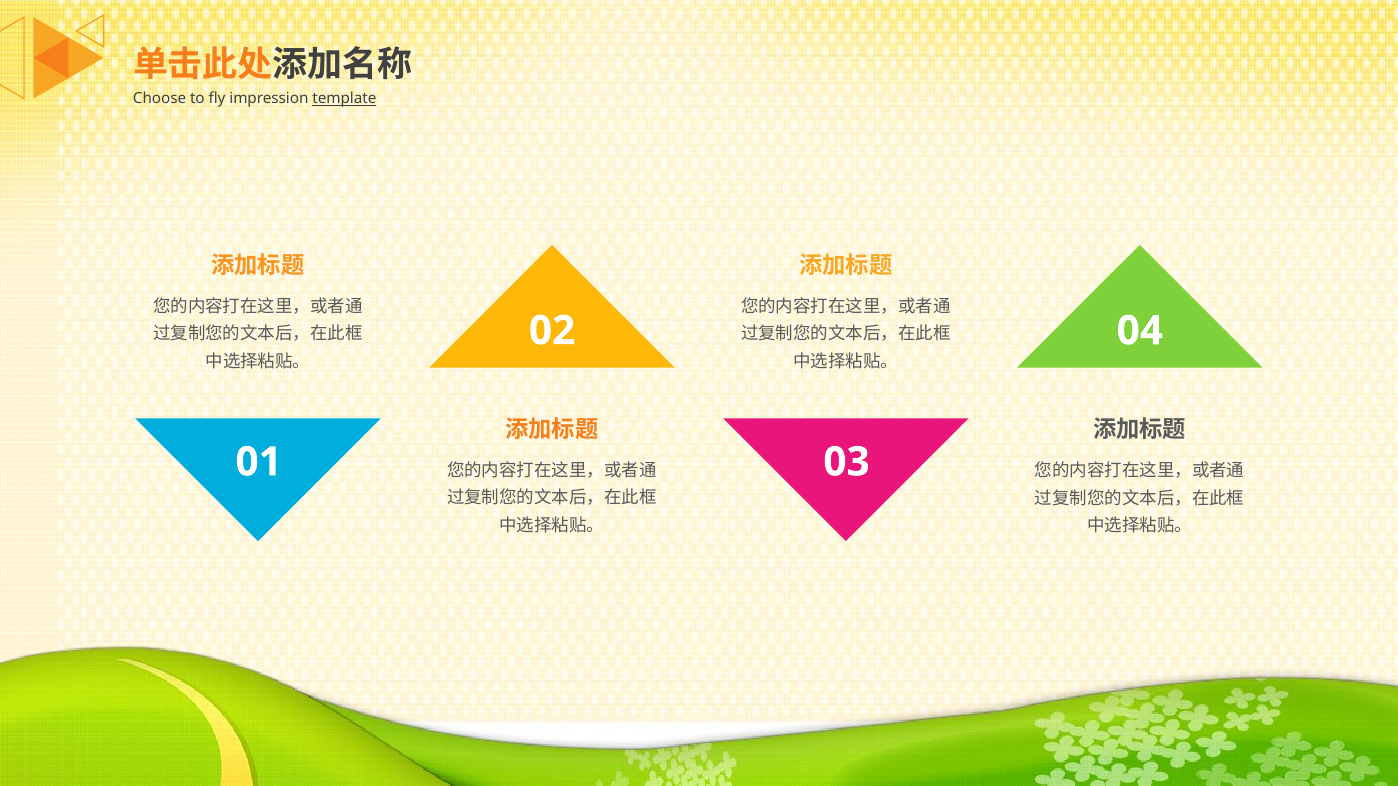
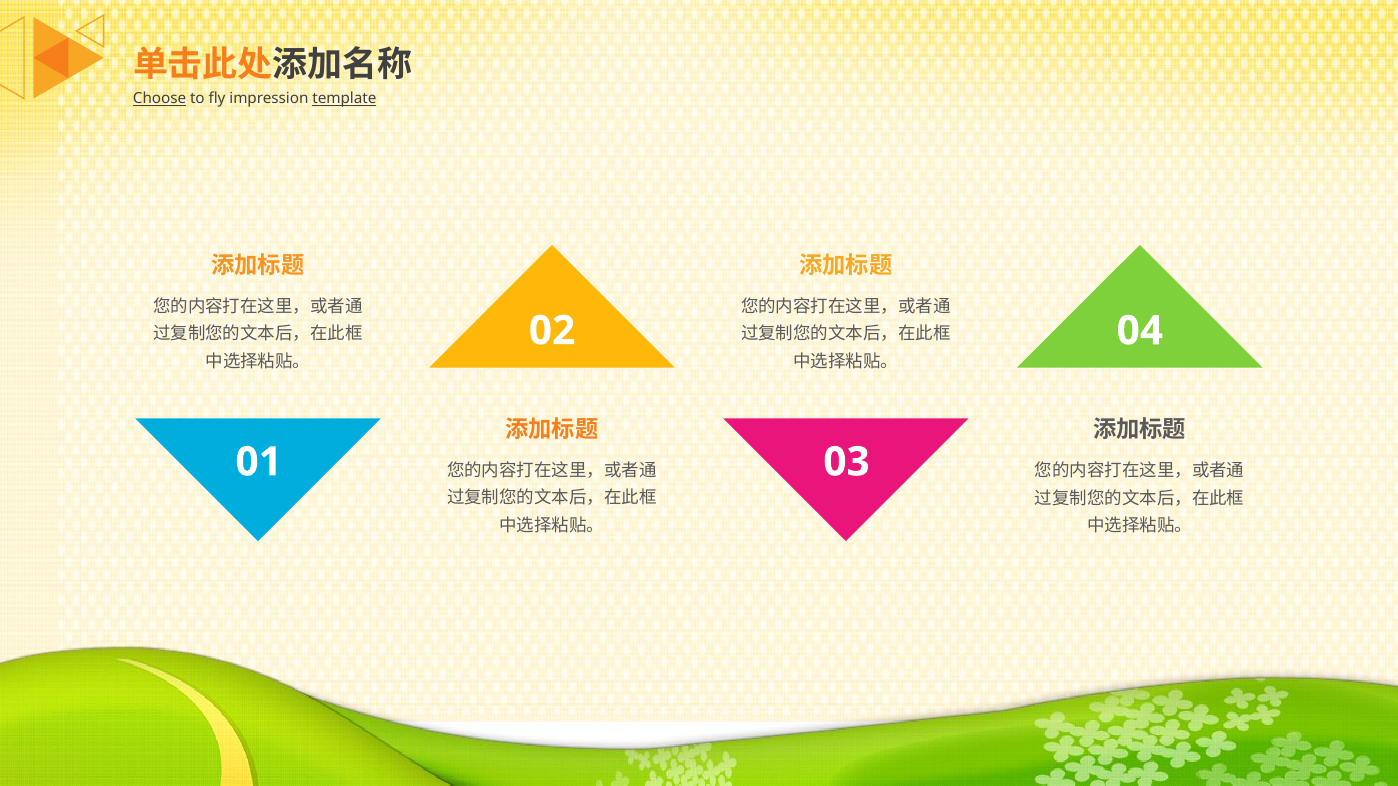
Choose underline: none -> present (160, 99)
